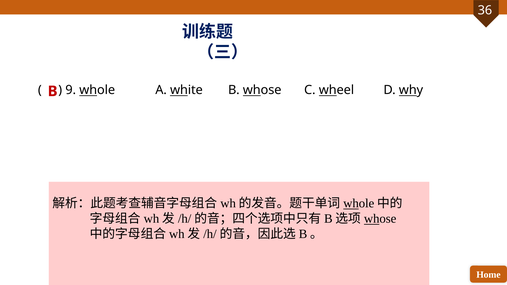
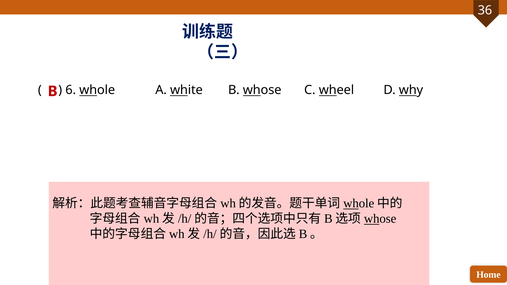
9: 9 -> 6 (71, 90)
